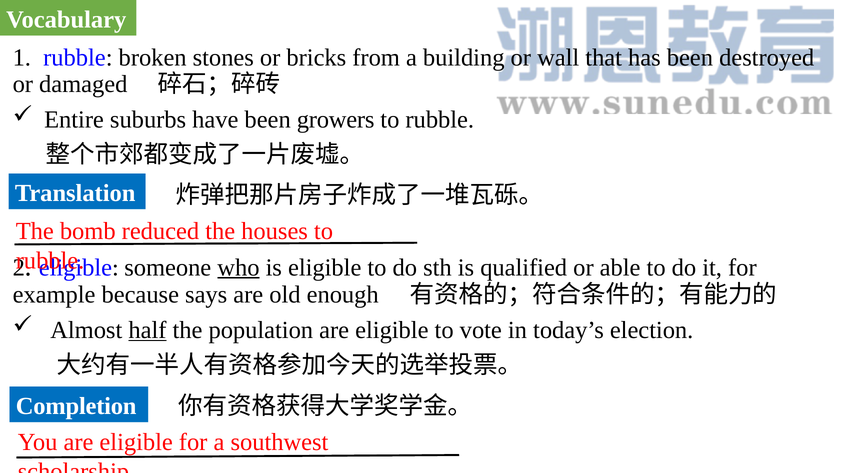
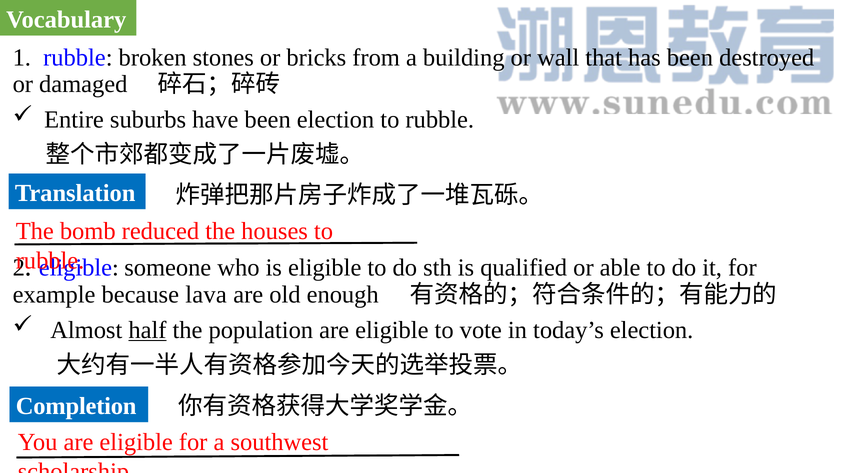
been growers: growers -> election (336, 120)
who underline: present -> none (238, 267)
says: says -> lava (206, 295)
